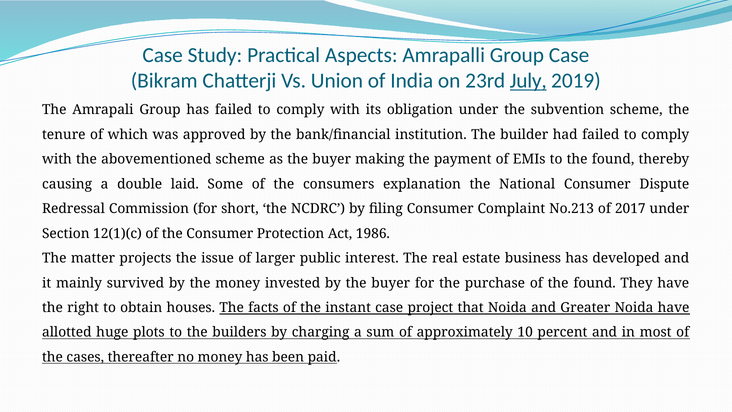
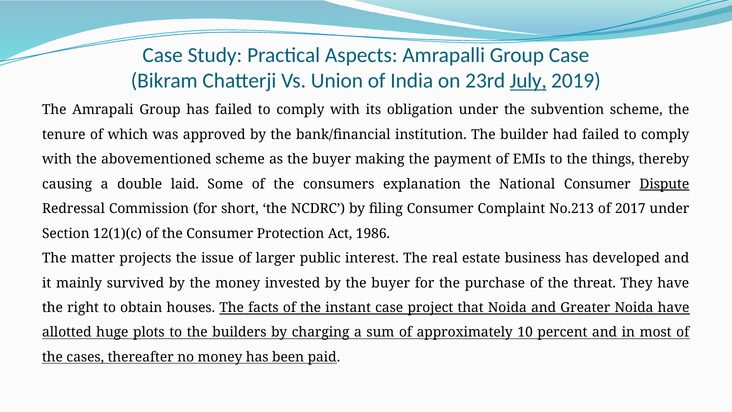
to the found: found -> things (613, 159)
Dispute underline: none -> present (664, 184)
of the found: found -> threat (595, 283)
